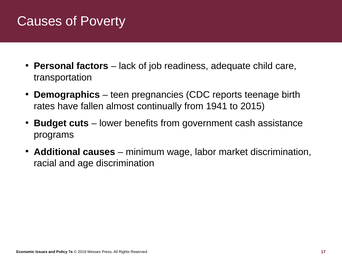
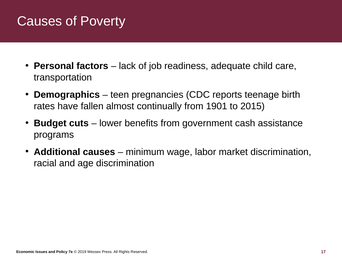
1941: 1941 -> 1901 (217, 106)
